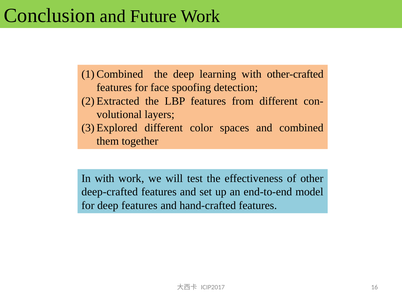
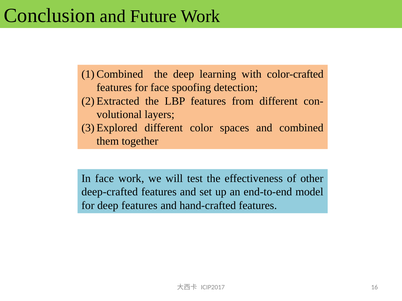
other-crafted: other-crafted -> color-crafted (295, 74)
In with: with -> face (104, 179)
